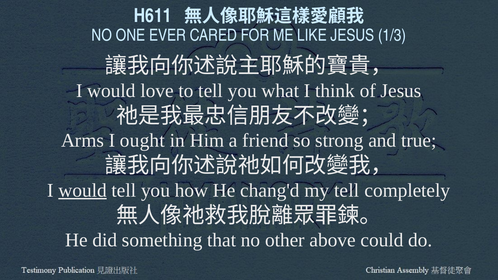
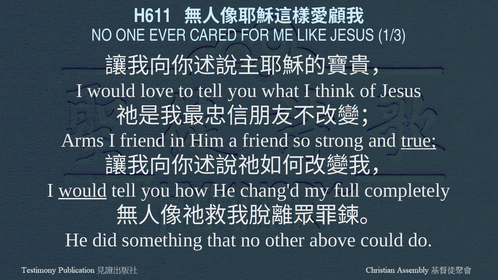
I ought: ought -> friend (143, 141)
true underline: none -> present (419, 141)
my tell: tell -> full (347, 190)
